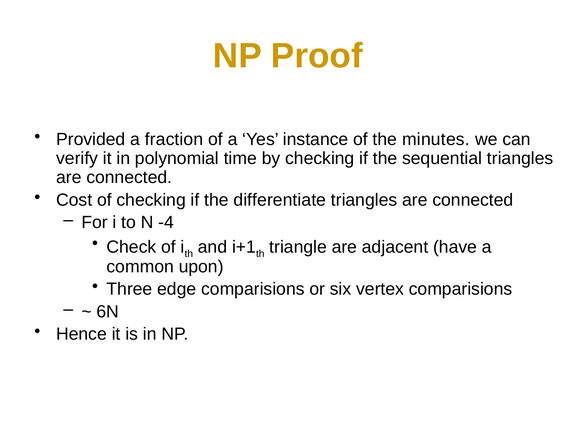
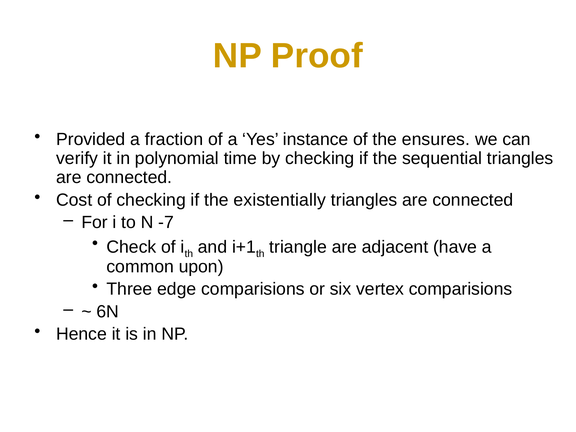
minutes: minutes -> ensures (436, 139)
differentiate: differentiate -> existentially (280, 200)
-4: -4 -> -7 (166, 222)
